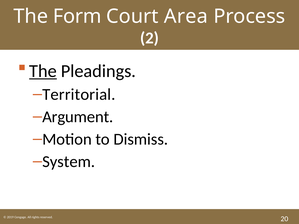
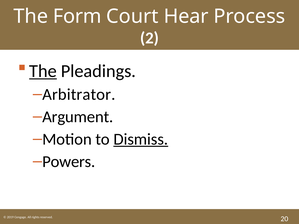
Area: Area -> Hear (186, 16)
Territorial: Territorial -> Arbitrator (79, 94)
Dismiss underline: none -> present (141, 139)
System: System -> Powers (69, 162)
